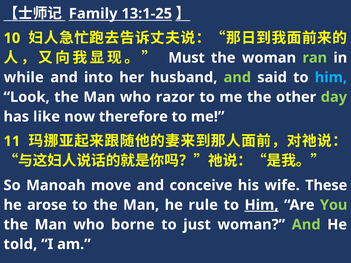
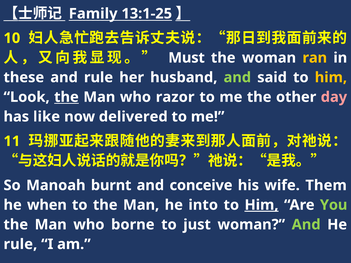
ran colour: light green -> yellow (315, 58)
while: while -> these (24, 77)
and into: into -> rule (99, 77)
him colour: light blue -> yellow (331, 77)
the underline: none -> present (66, 97)
day colour: light green -> pink (334, 97)
therefore: therefore -> delivered (133, 117)
move: move -> burnt (111, 185)
These: These -> Them (326, 185)
arose: arose -> when (47, 205)
rule: rule -> into (203, 205)
told: told -> rule (20, 244)
